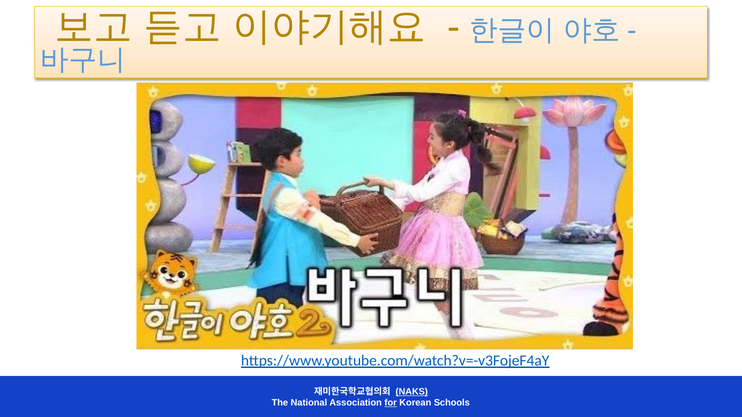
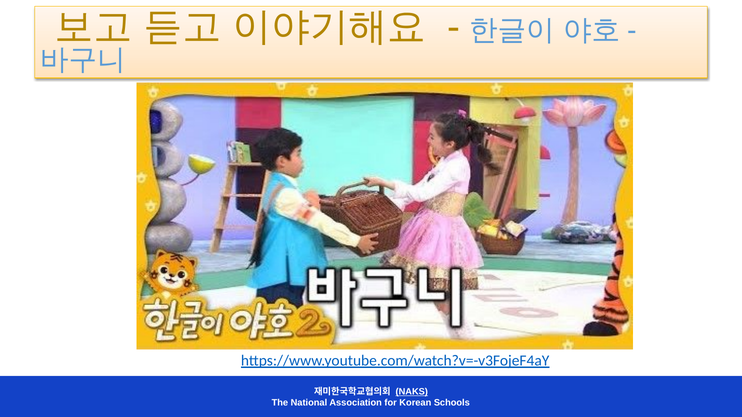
for underline: present -> none (391, 403)
